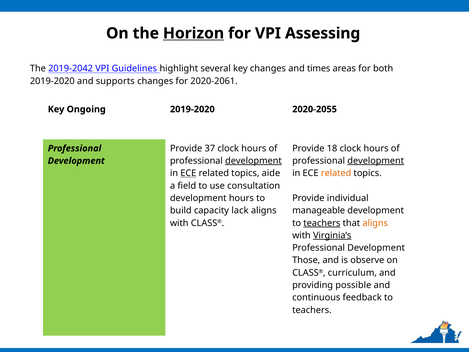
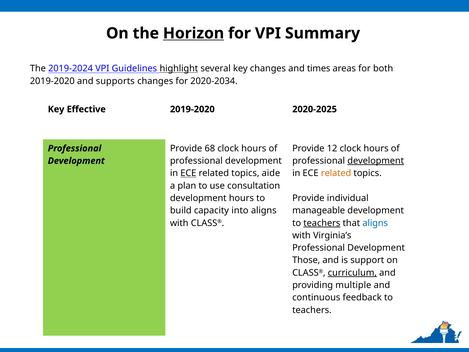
Assessing: Assessing -> Summary (323, 33)
2019-2042: 2019-2042 -> 2019-2024 (71, 69)
highlight underline: none -> present (179, 69)
2020-2061: 2020-2061 -> 2020-2034 (214, 81)
Ongoing: Ongoing -> Effective (86, 109)
2020-2055: 2020-2055 -> 2020-2025 (315, 109)
37: 37 -> 68 (210, 148)
18: 18 -> 12 (332, 148)
development underline: present -> none (253, 161)
field: field -> plan (187, 186)
lack: lack -> into (240, 210)
aligns colour: orange -> blue (375, 223)
Virginia’s underline: present -> none (332, 235)
observe: observe -> support (367, 260)
curriculum underline: none -> present (352, 273)
possible: possible -> multiple (353, 285)
